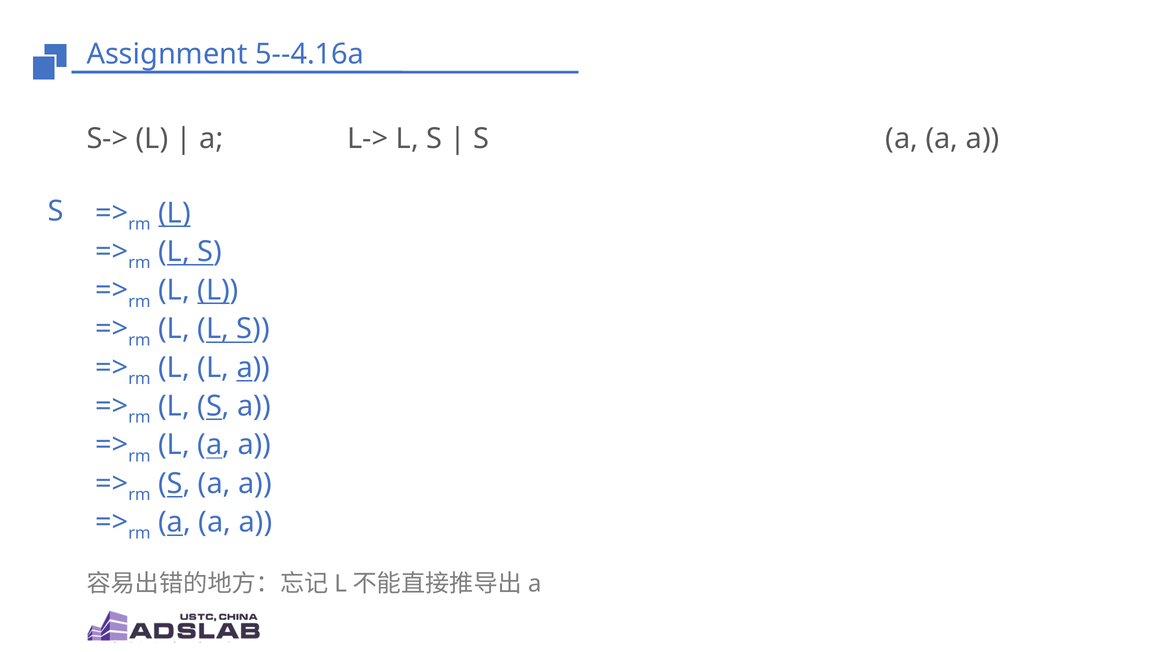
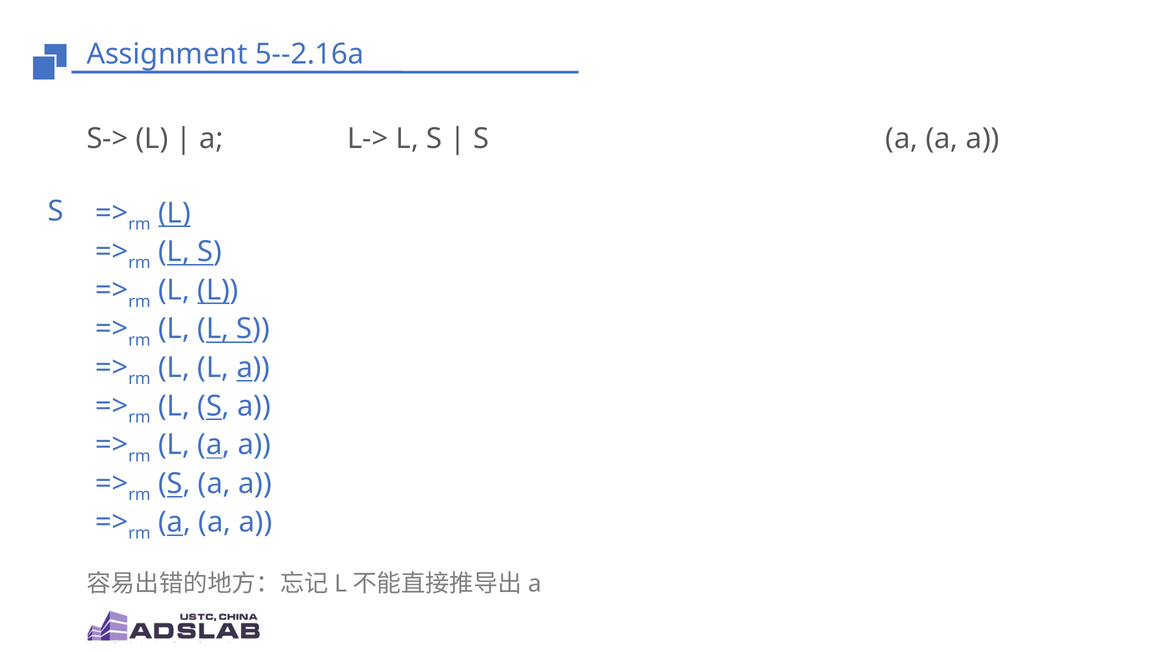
5--4.16a: 5--4.16a -> 5--2.16a (310, 54)
